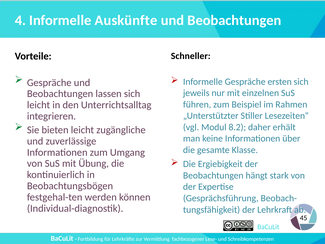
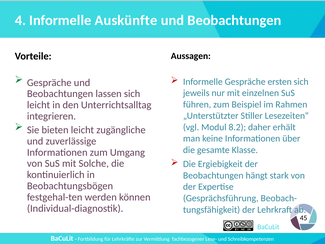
Schneller: Schneller -> Aussagen (191, 56)
Übung: Übung -> Solche (94, 163)
